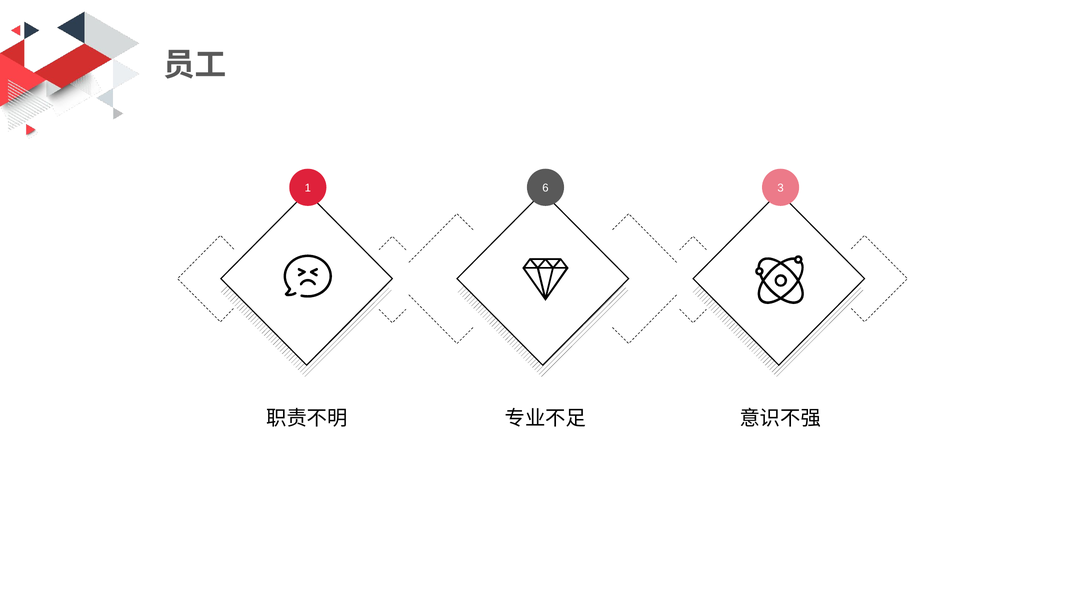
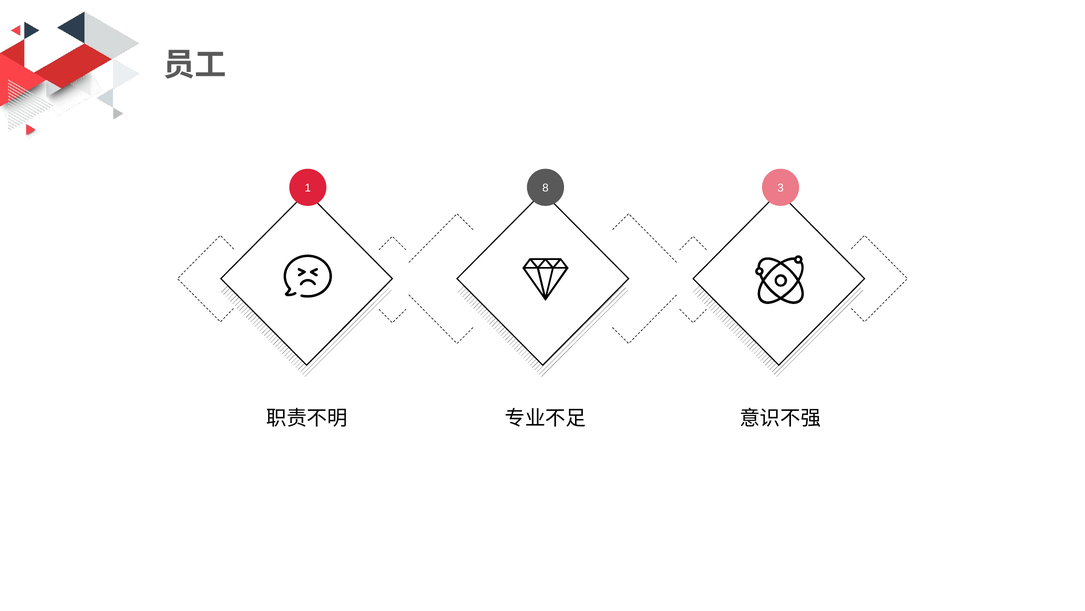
6: 6 -> 8 (545, 188)
